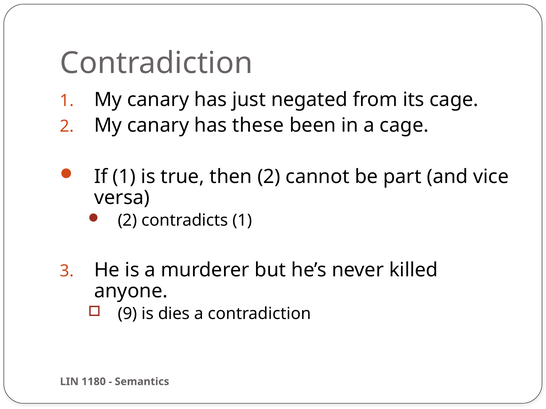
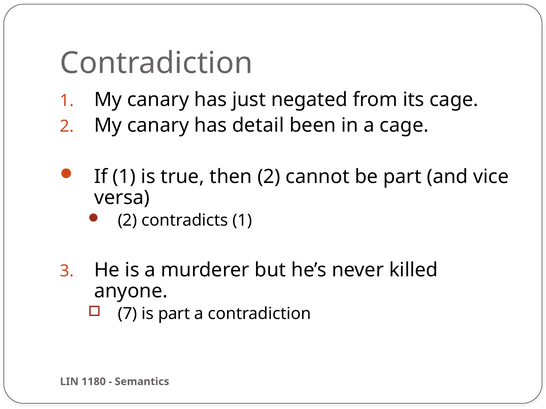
these: these -> detail (258, 125)
9: 9 -> 7 (127, 314)
is dies: dies -> part (174, 314)
